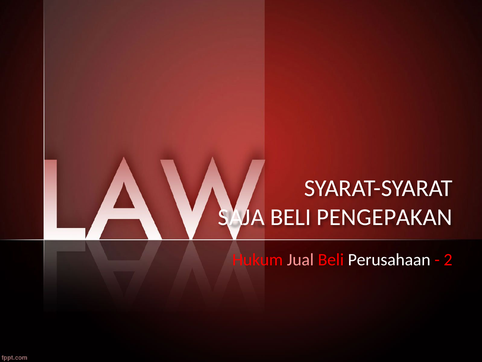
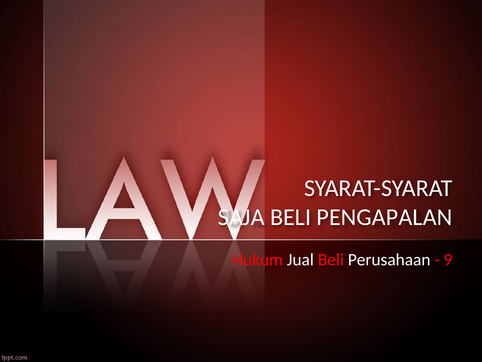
PENGEPAKAN: PENGEPAKAN -> PENGAPALAN (384, 217)
Jual colour: pink -> white (300, 259)
2: 2 -> 9 (448, 259)
